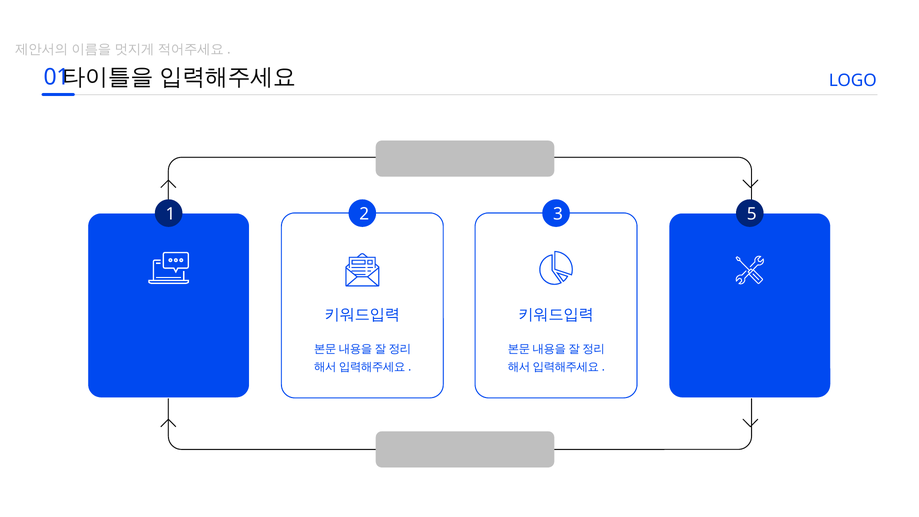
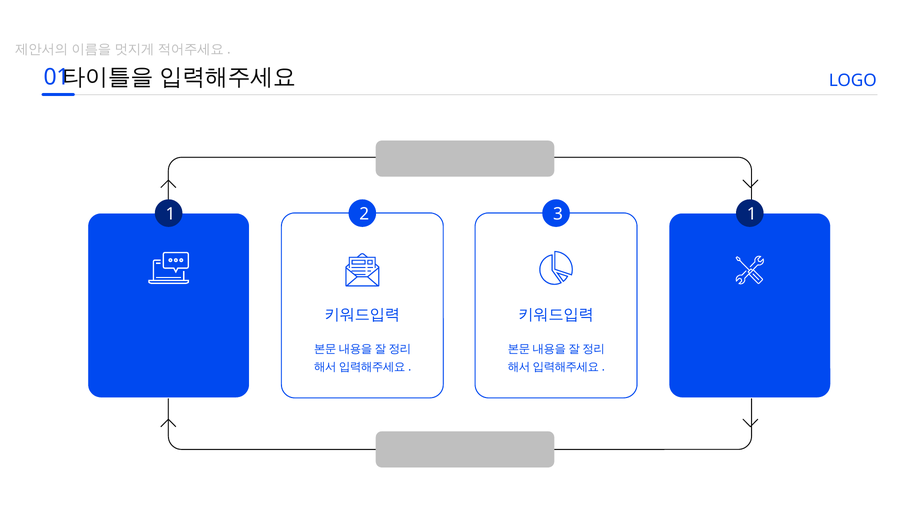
3 5: 5 -> 1 (752, 214)
